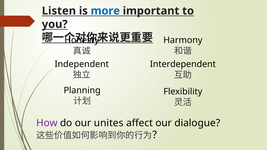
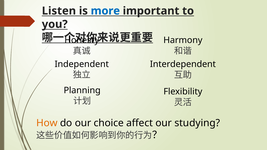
How colour: purple -> orange (47, 123)
unites: unites -> choice (109, 123)
dialogue: dialogue -> studying (197, 123)
